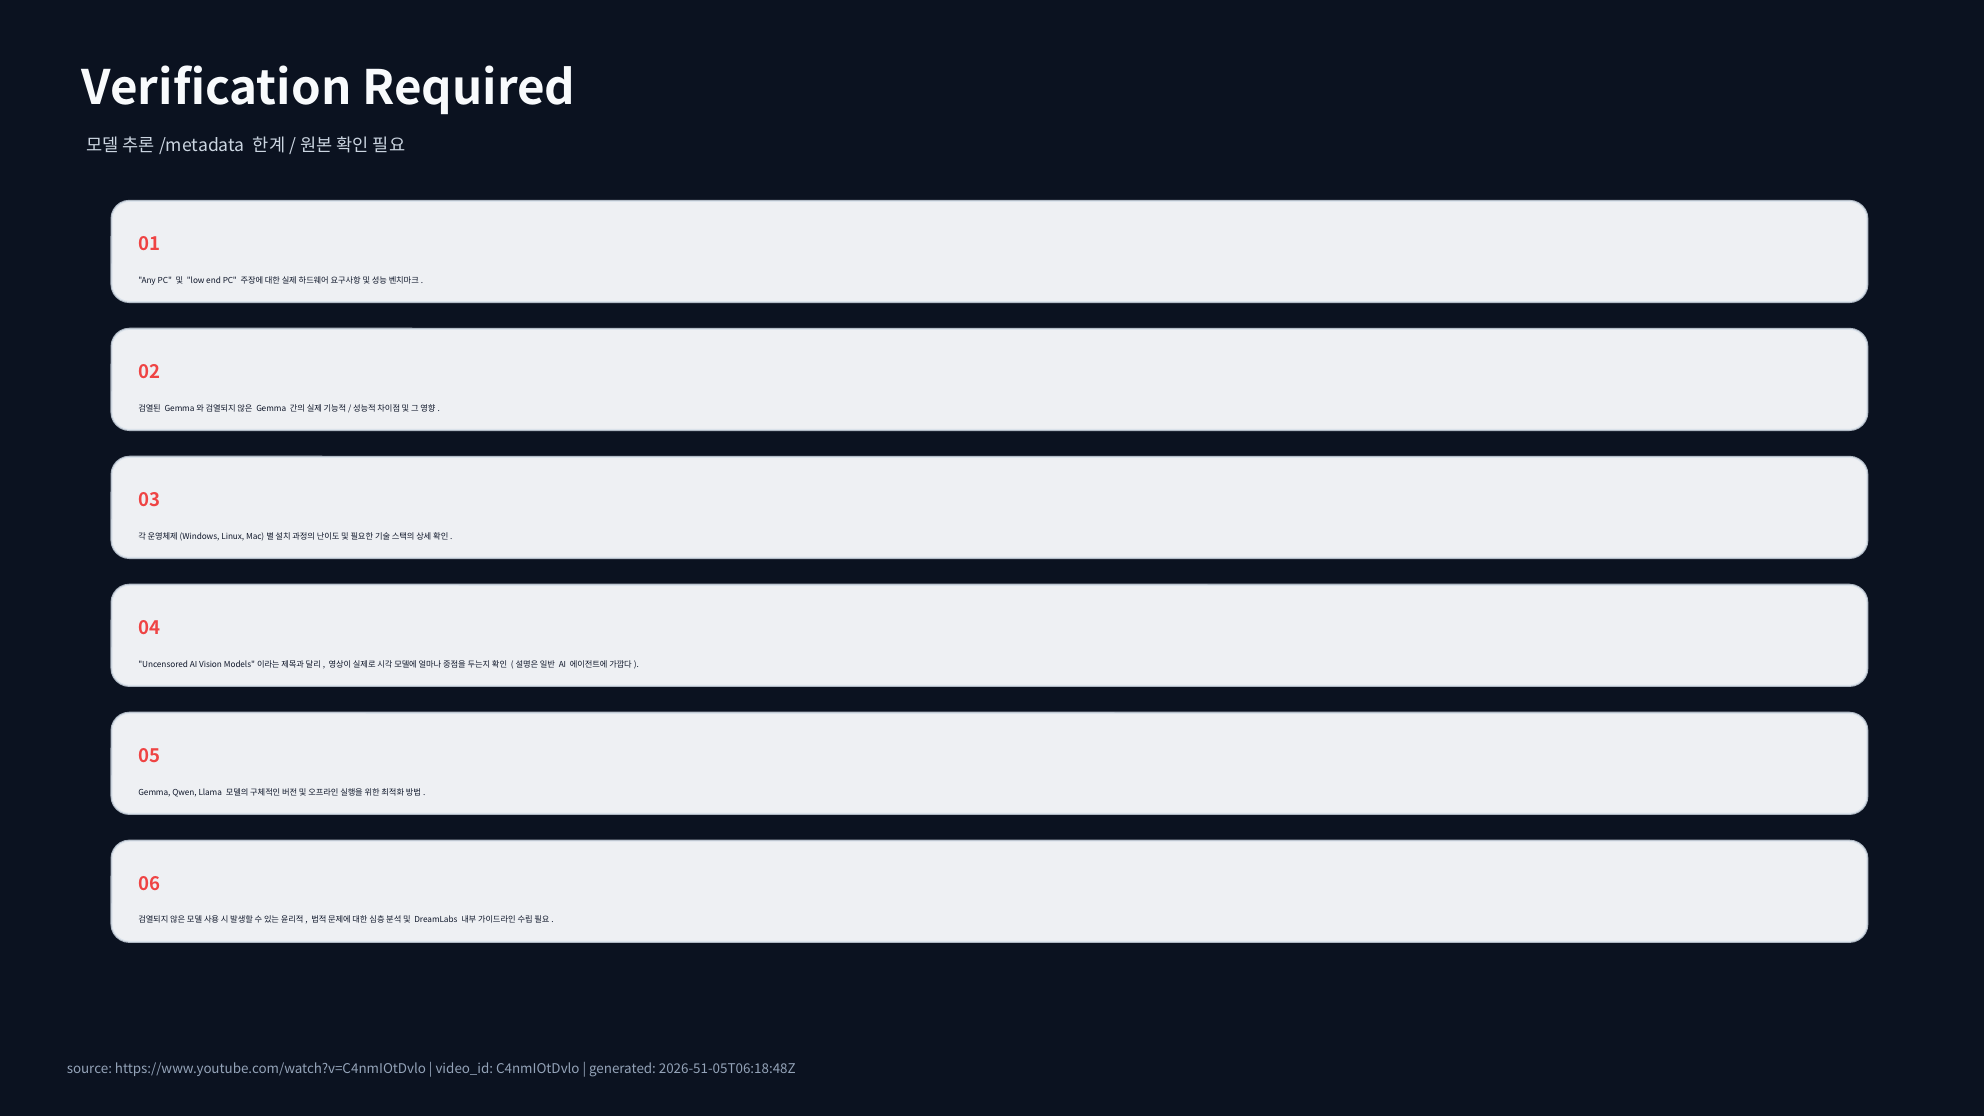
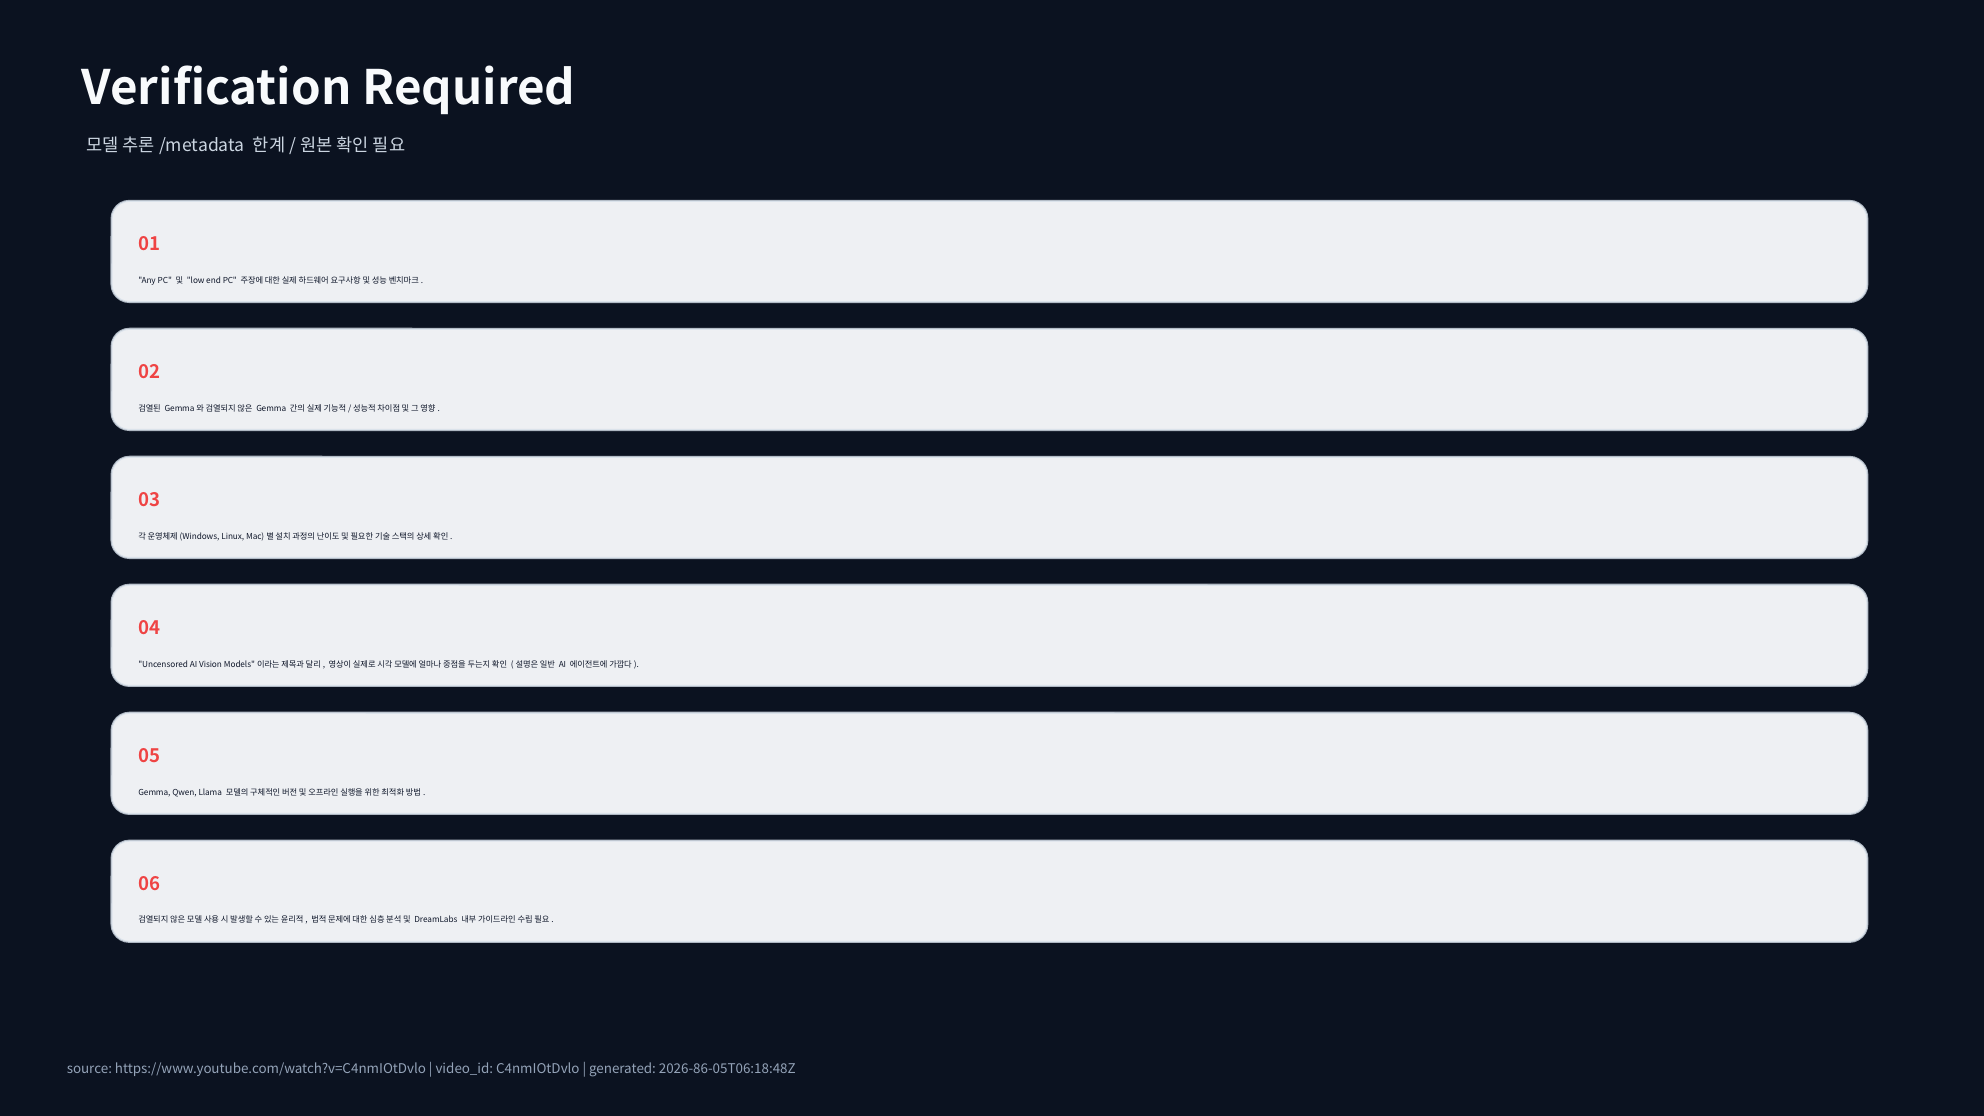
2026-51-05T06:18:48Z: 2026-51-05T06:18:48Z -> 2026-86-05T06:18:48Z (727, 1069)
